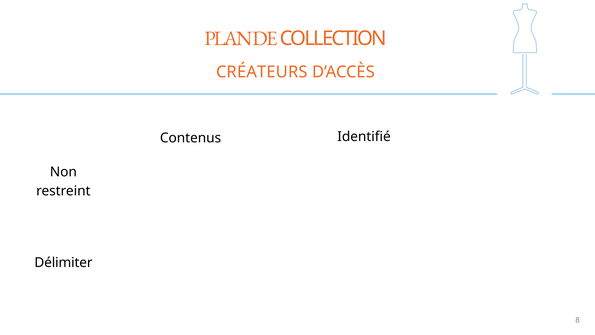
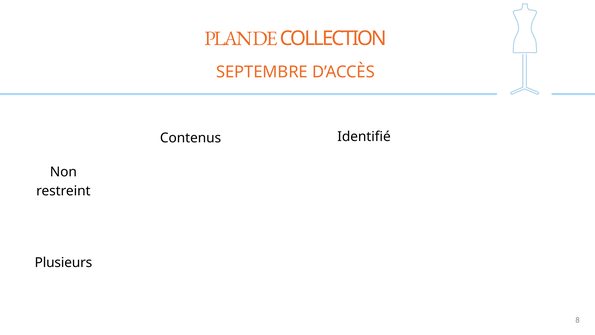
CRÉATEURS: CRÉATEURS -> SEPTEMBRE (262, 72)
Délimiter: Délimiter -> Plusieurs (63, 263)
